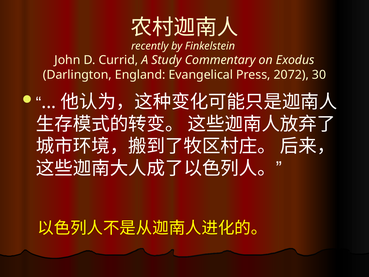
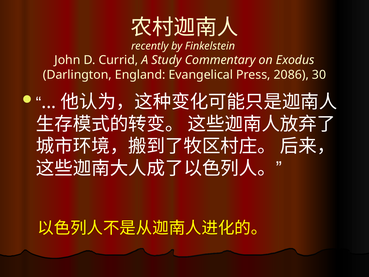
2072: 2072 -> 2086 (291, 75)
